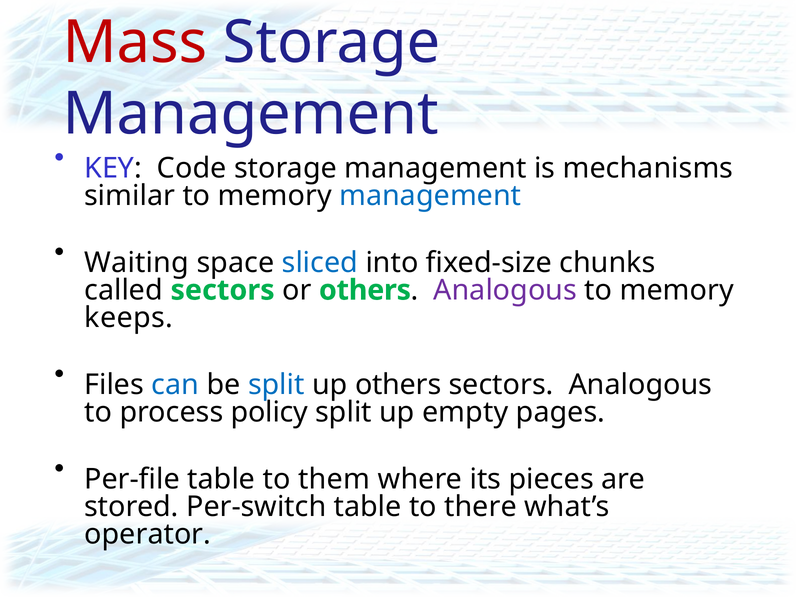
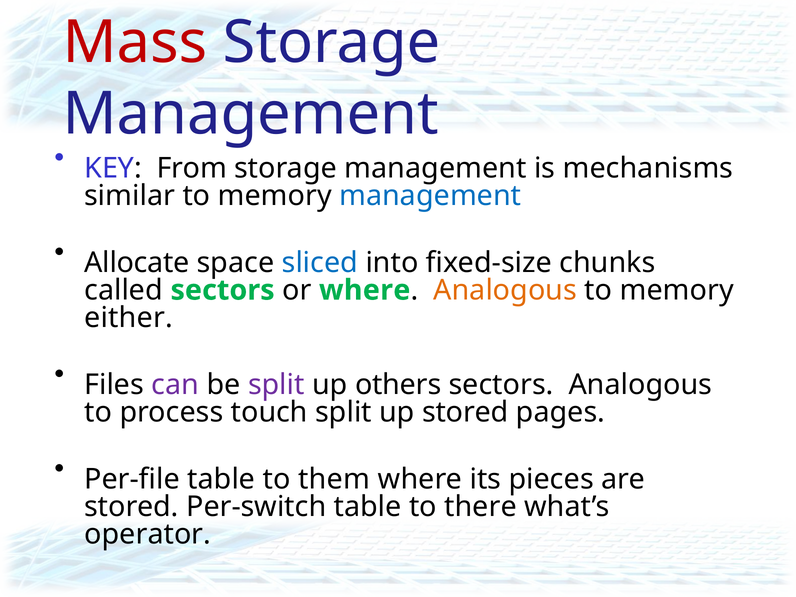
Code: Code -> From (192, 168)
Waiting: Waiting -> Allocate (137, 263)
or others: others -> where (365, 290)
Analogous colour: purple -> orange (505, 290)
keeps: keeps -> either (129, 318)
can colour: blue -> purple (175, 385)
split colour: blue -> purple (276, 385)
policy: policy -> touch (269, 412)
up empty: empty -> stored (465, 412)
